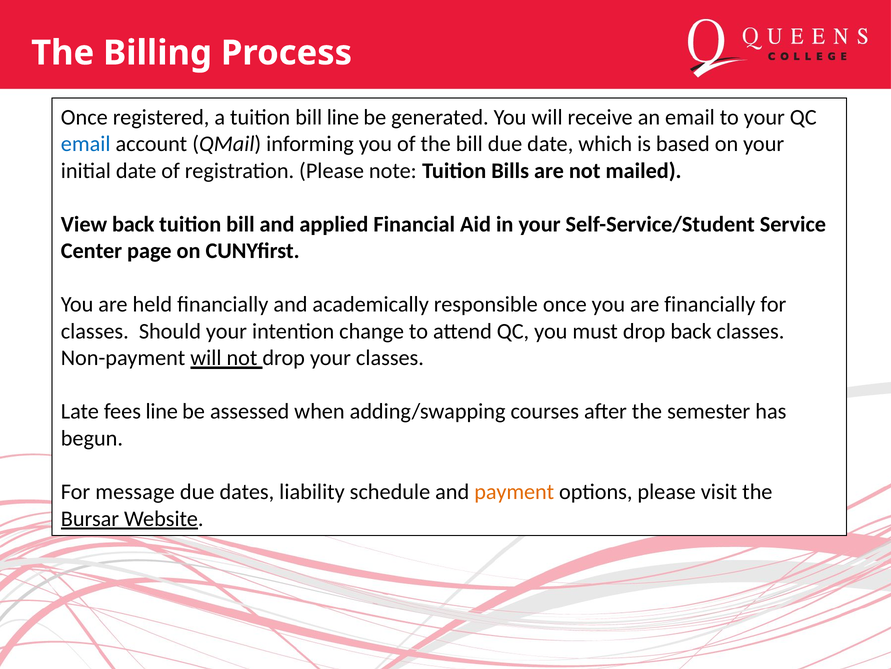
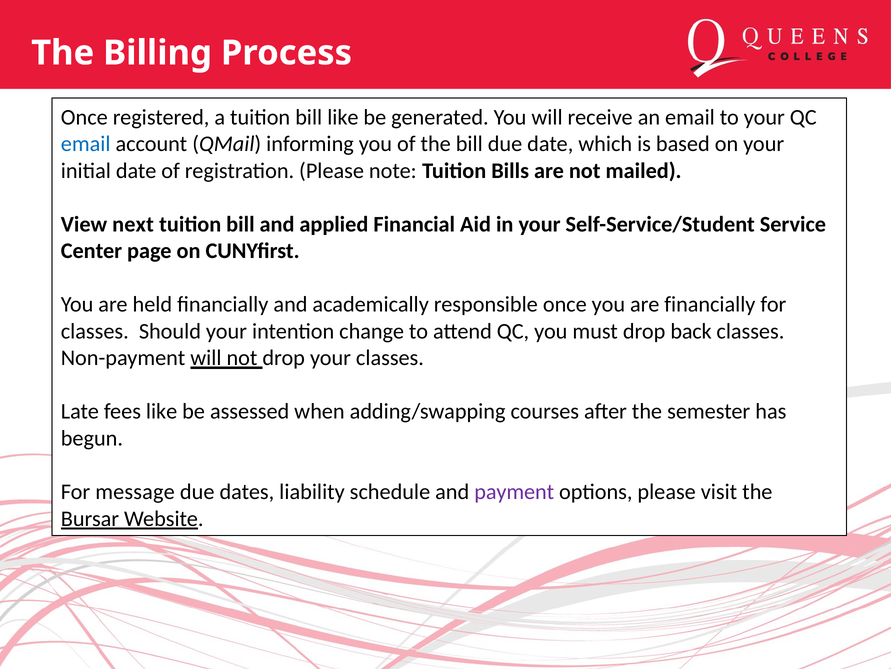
bill line: line -> like (343, 117)
View back: back -> next (133, 224)
fees line: line -> like (162, 411)
payment colour: orange -> purple (514, 491)
